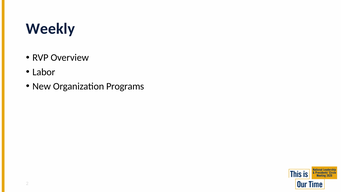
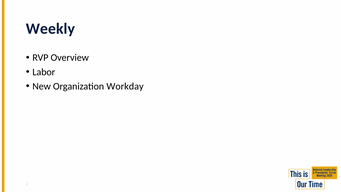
Programs: Programs -> Workday (125, 86)
